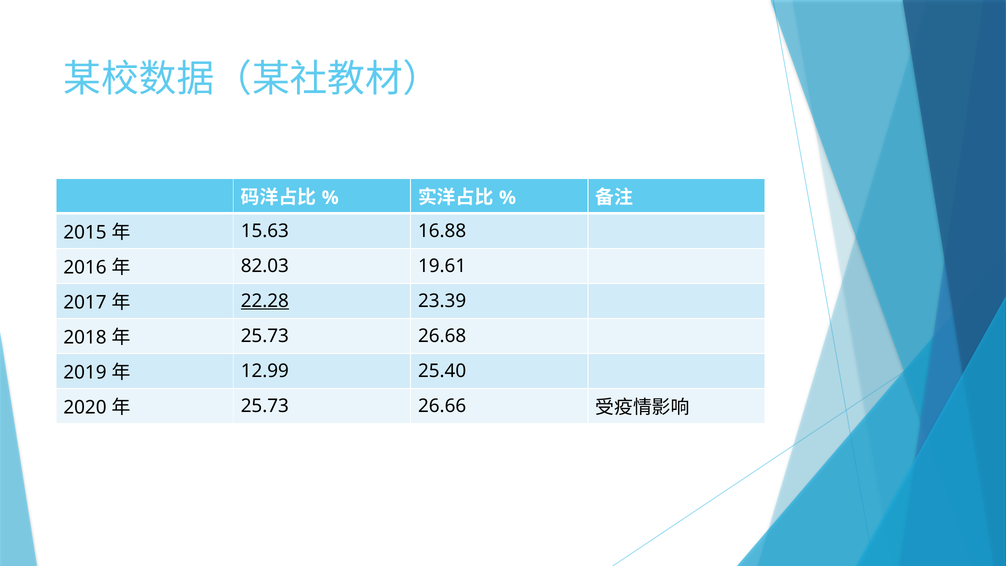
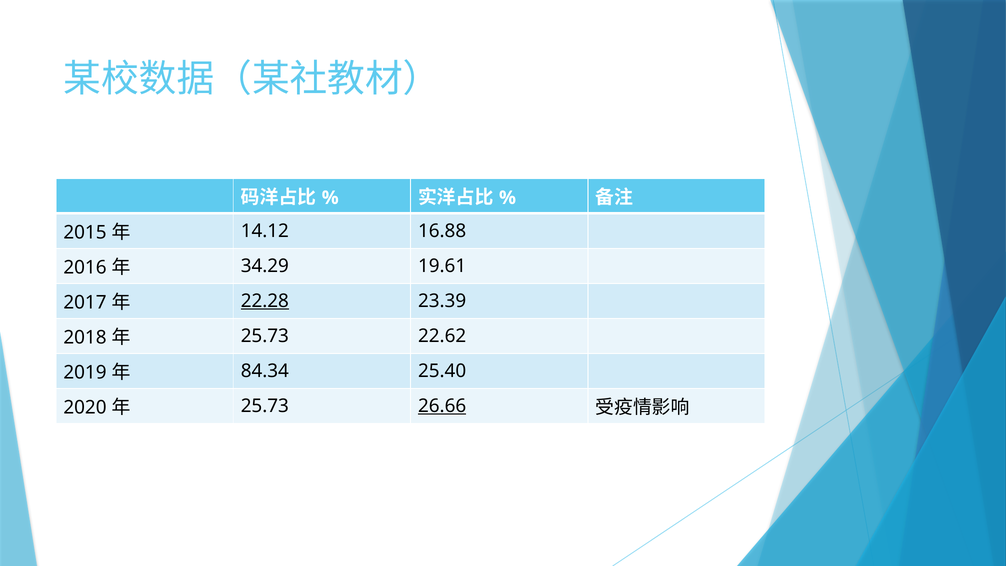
15.63: 15.63 -> 14.12 (265, 231)
82.03: 82.03 -> 34.29 (265, 266)
26.68: 26.68 -> 22.62 (442, 336)
12.99: 12.99 -> 84.34 (265, 371)
26.66 underline: none -> present (442, 406)
